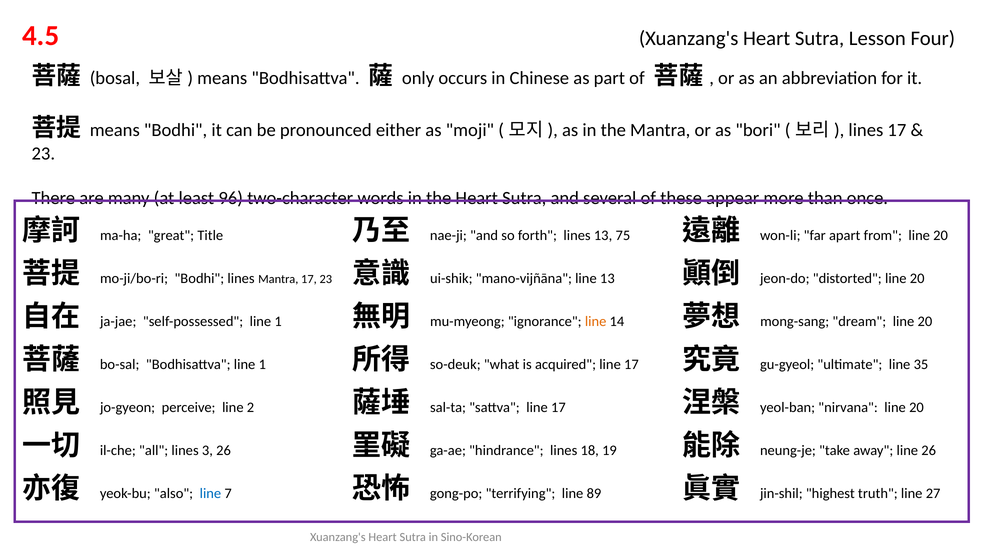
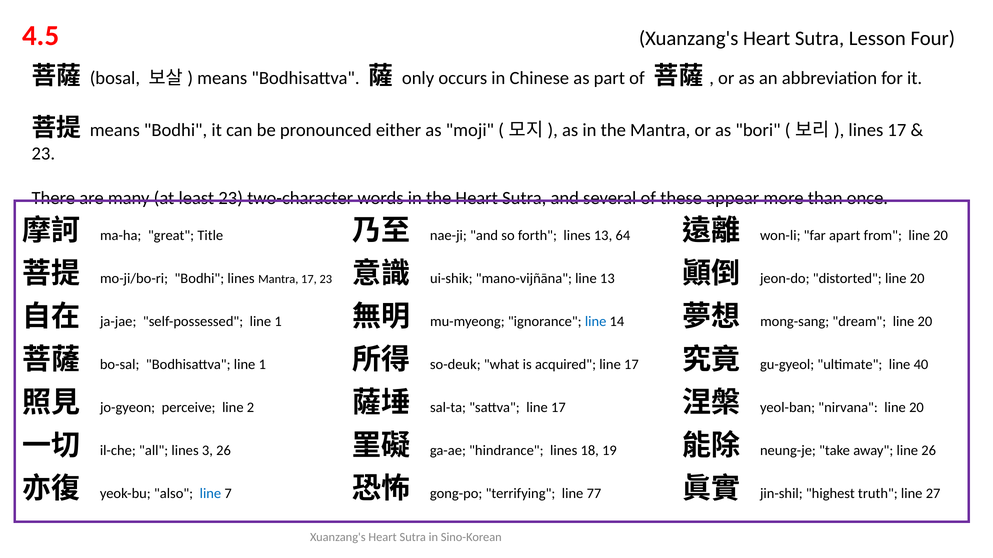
least 96: 96 -> 23 (231, 198)
75: 75 -> 64 (623, 236)
line colour: orange -> blue (596, 322)
35: 35 -> 40 (921, 365)
89: 89 -> 77 (594, 494)
